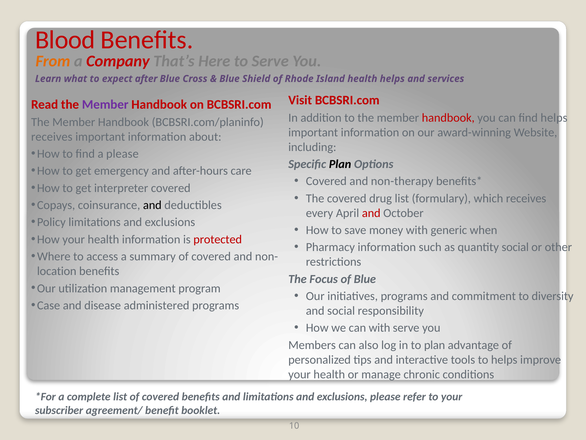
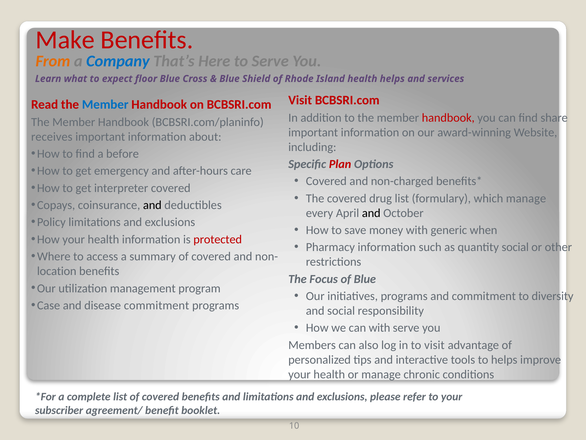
Blood: Blood -> Make (65, 40)
Company colour: red -> blue (118, 61)
after: after -> floor (146, 79)
Member colour: purple -> blue (105, 104)
find helps: helps -> share (554, 118)
a please: please -> before (122, 154)
Plan colour: black -> red (340, 164)
non-therapy: non-therapy -> non-charged (402, 181)
which receives: receives -> manage (526, 198)
and colour: red -> black (371, 213)
disease administered: administered -> commitment (157, 305)
to plan: plan -> visit (434, 345)
